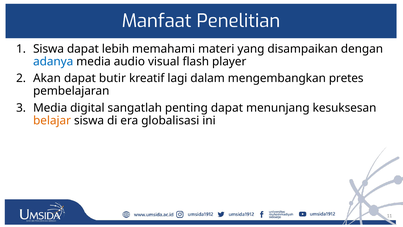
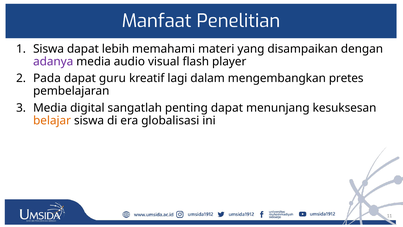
adanya colour: blue -> purple (53, 61)
Akan: Akan -> Pada (47, 78)
butir: butir -> guru (112, 78)
